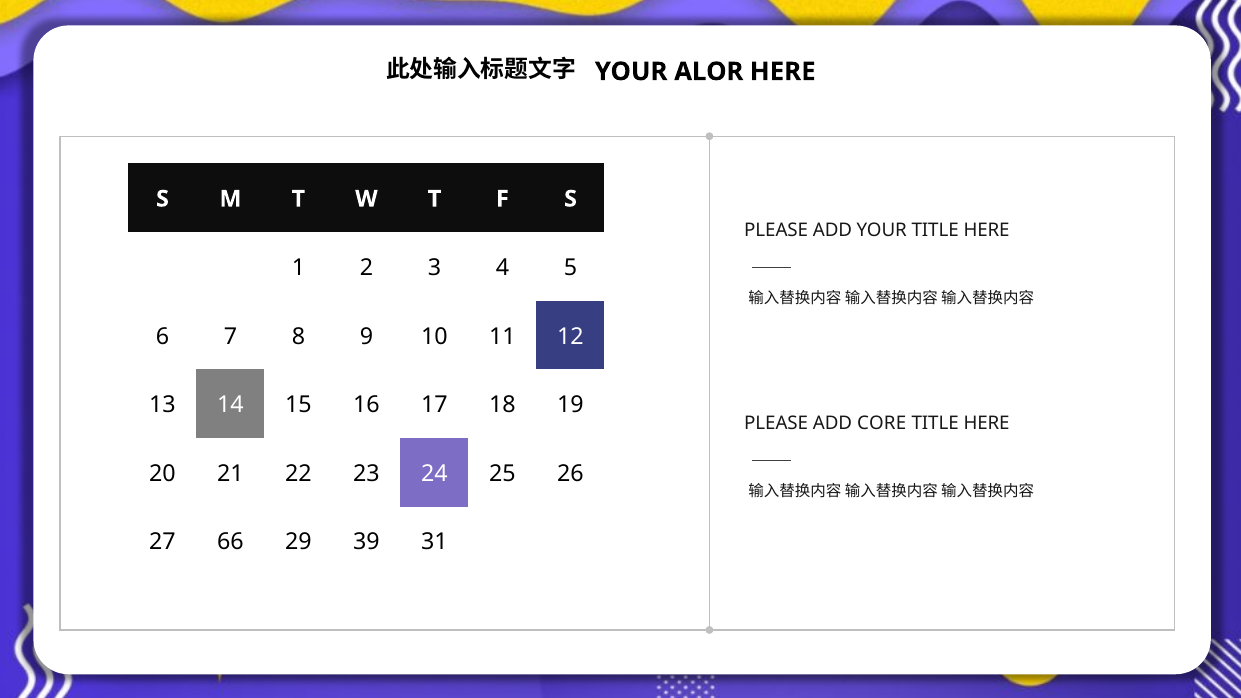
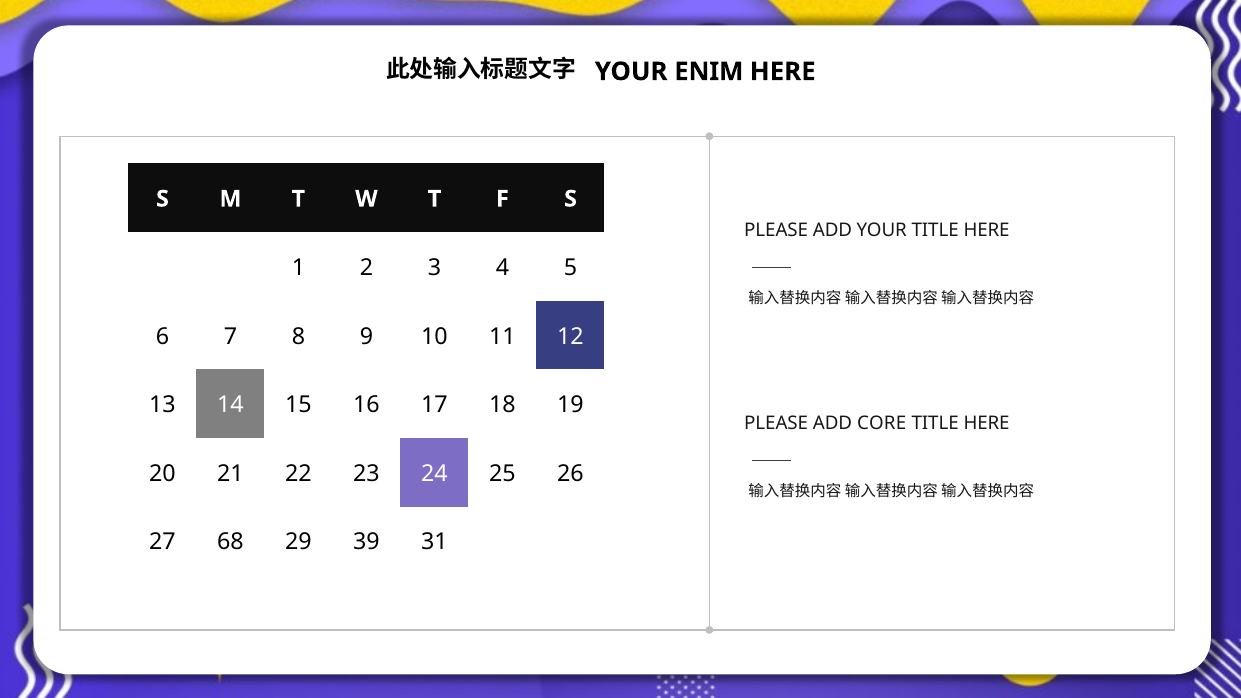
ALOR: ALOR -> ENIM (709, 72)
66: 66 -> 68 (230, 542)
